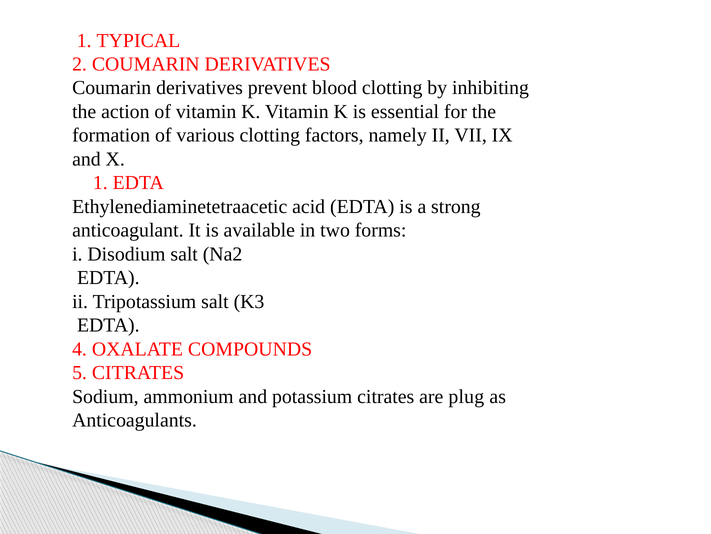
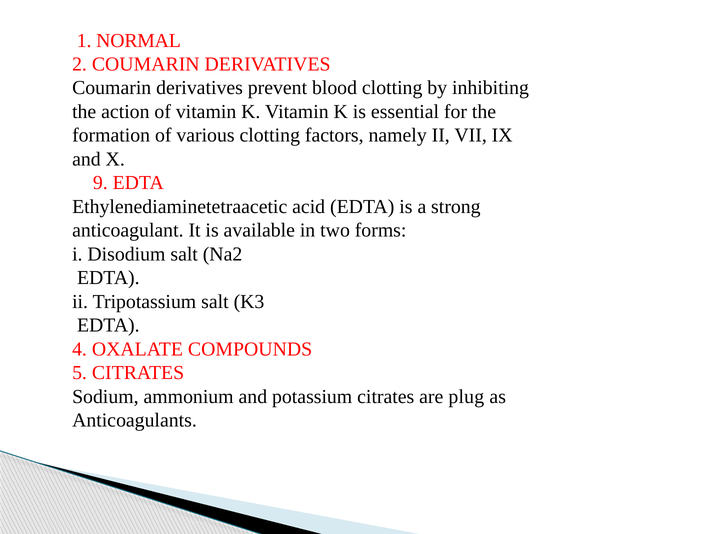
TYPICAL: TYPICAL -> NORMAL (139, 40)
1: 1 -> 9 (100, 183)
